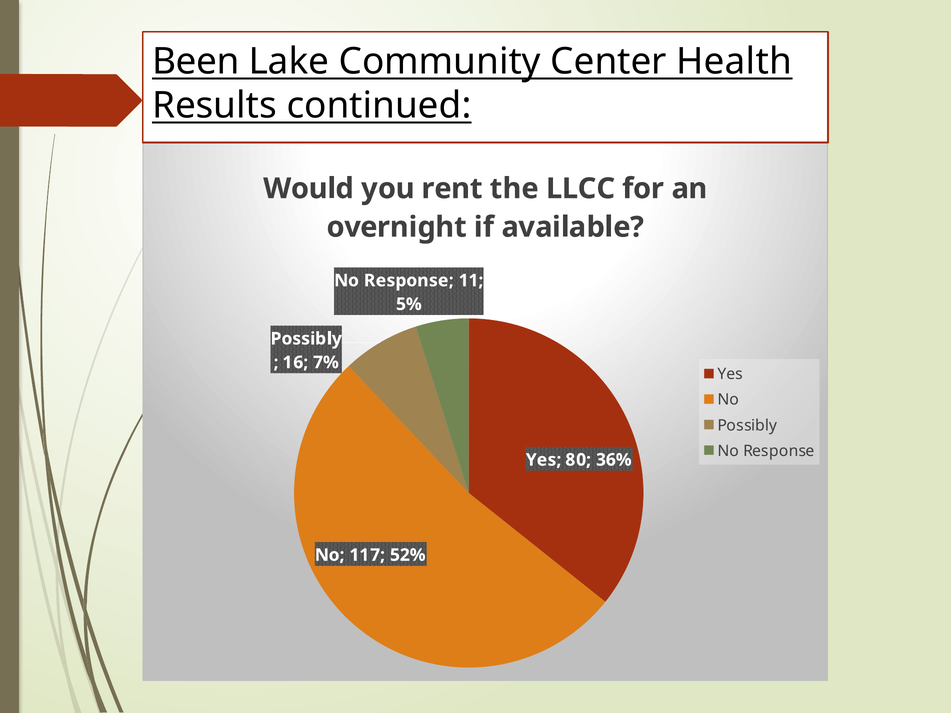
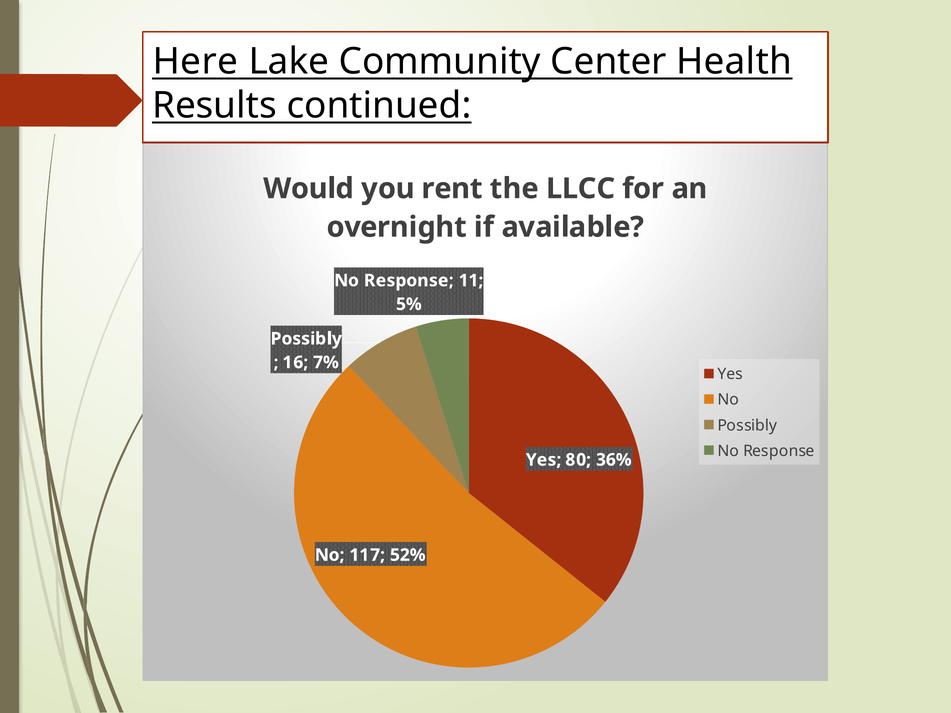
Been: Been -> Here (195, 61)
